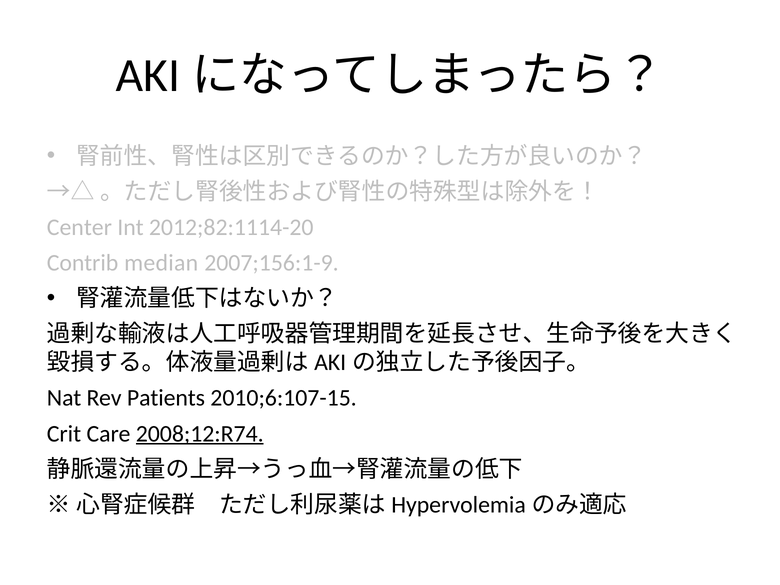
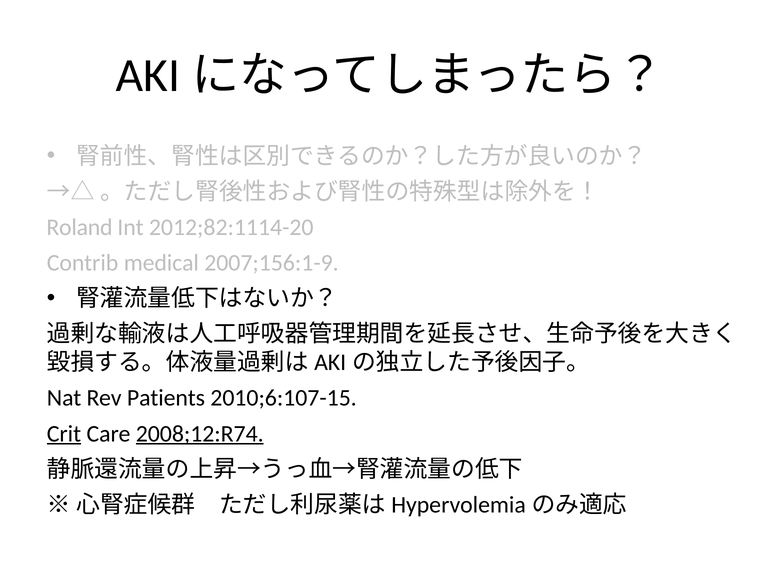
Center: Center -> Roland (80, 227)
median: median -> medical (161, 263)
Crit underline: none -> present (64, 434)
